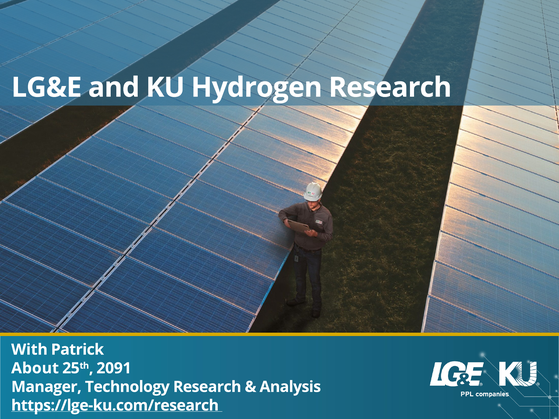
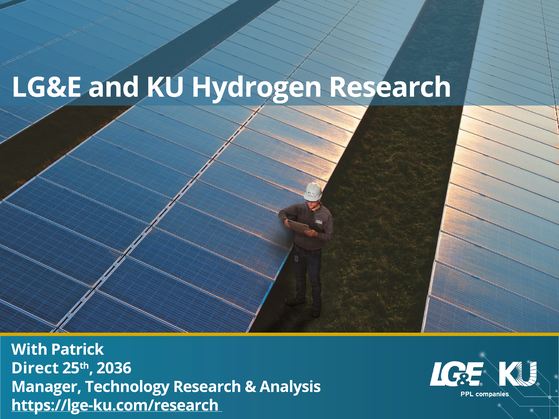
About: About -> Direct (35, 368)
2091: 2091 -> 2036 (114, 368)
